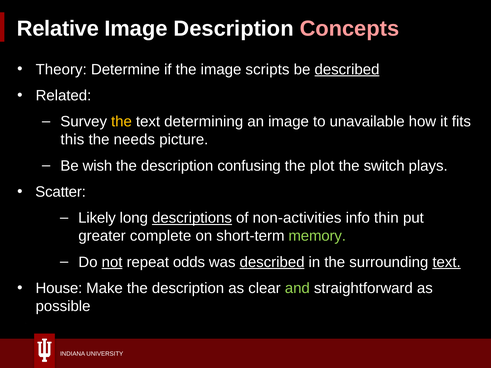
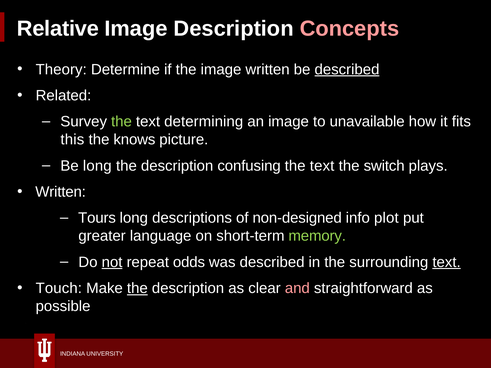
image scripts: scripts -> written (268, 69)
the colour: yellow -> light green (122, 122)
needs: needs -> knows (134, 140)
Be wish: wish -> long (97, 166)
plot: plot -> text (322, 166)
Scatter: Scatter -> Written (61, 192)
Likely: Likely -> Tours (97, 218)
descriptions underline: present -> none (192, 218)
non-activities: non-activities -> non-designed (297, 218)
thin: thin -> plot (386, 218)
complete: complete -> language (161, 236)
described underline: present -> none (272, 262)
House: House -> Touch (59, 288)
the underline: none -> present (137, 288)
and colour: light green -> pink (297, 288)
